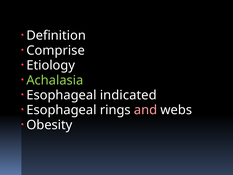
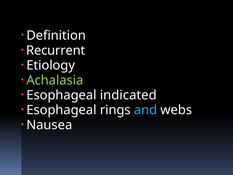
Comprise: Comprise -> Recurrent (56, 50)
and colour: pink -> light blue (146, 110)
Obesity: Obesity -> Nausea (49, 125)
